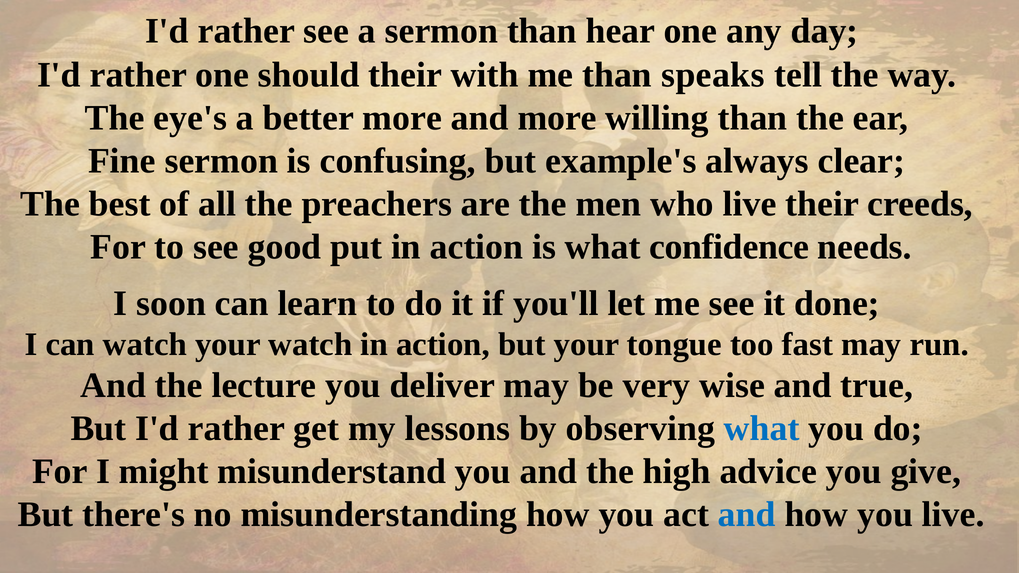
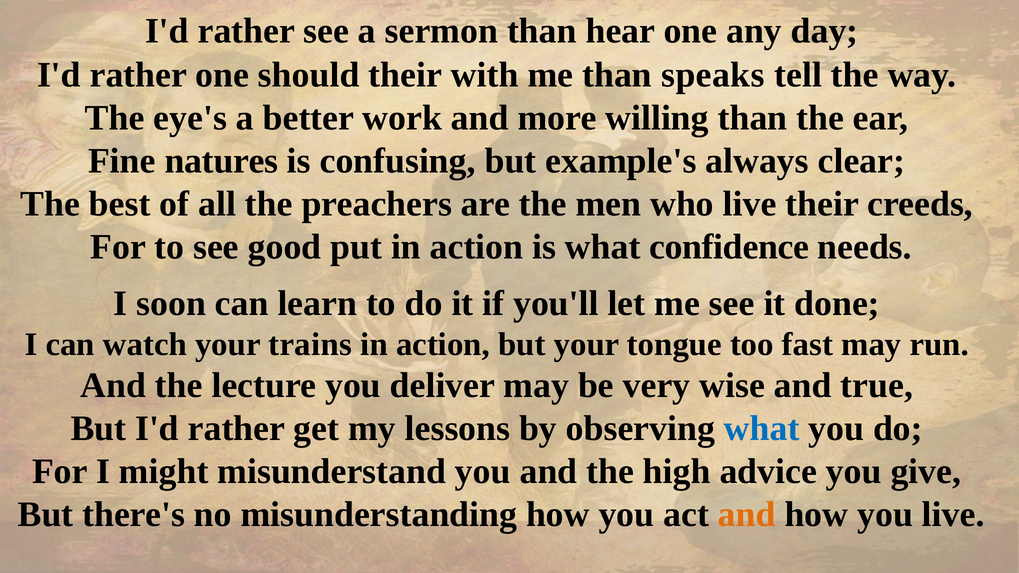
better more: more -> work (402, 118)
Fine sermon: sermon -> natures (221, 161)
your watch: watch -> trains (310, 344)
and colour: blue -> orange (747, 515)
